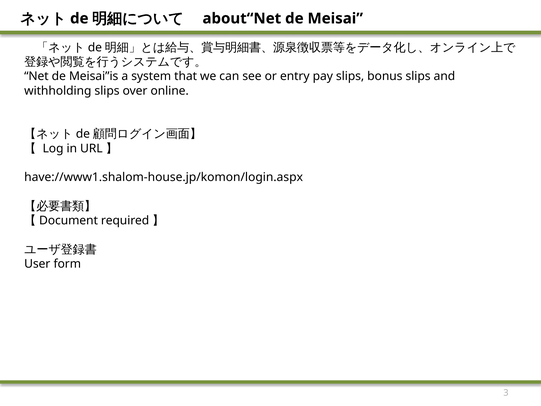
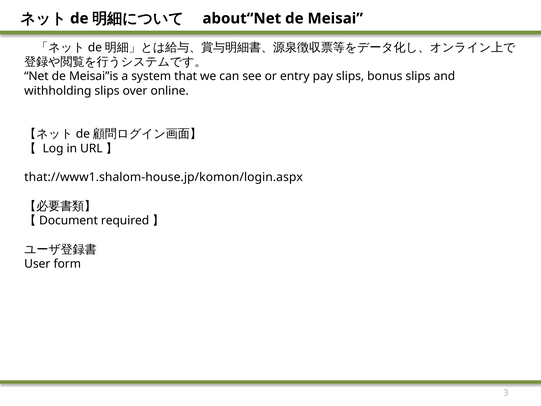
have://www1.shalom-house.jp/komon/login.aspx: have://www1.shalom-house.jp/komon/login.aspx -> that://www1.shalom-house.jp/komon/login.aspx (164, 177)
